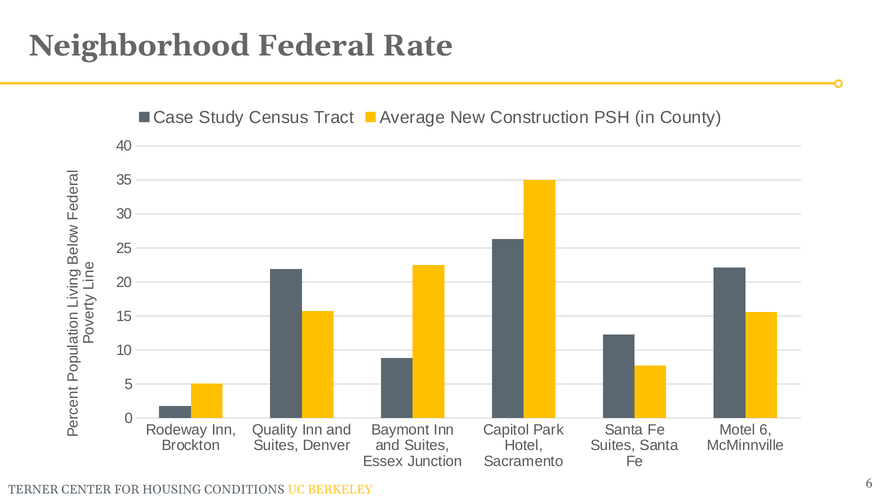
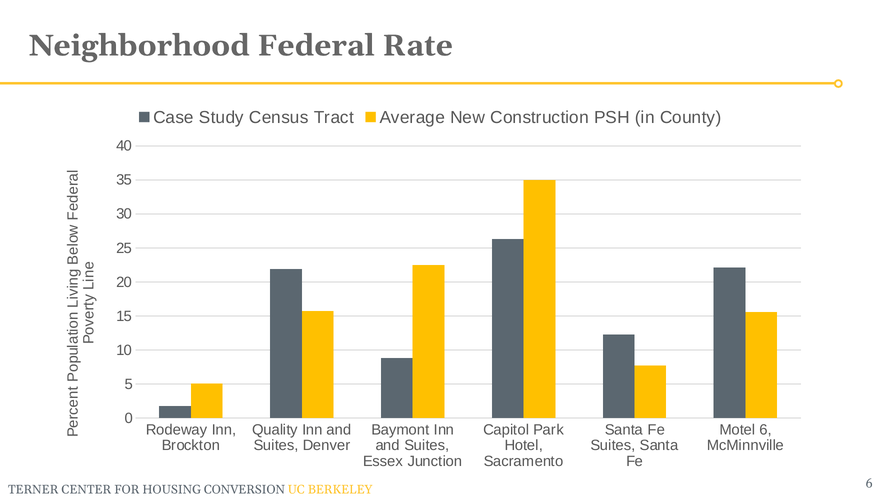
CONDITIONS: CONDITIONS -> CONVERSION (244, 489)
